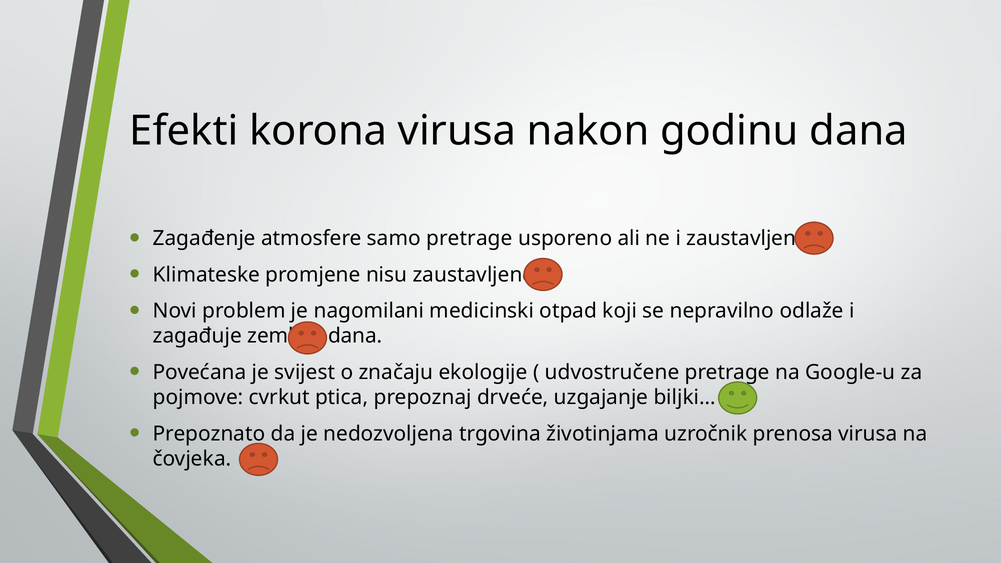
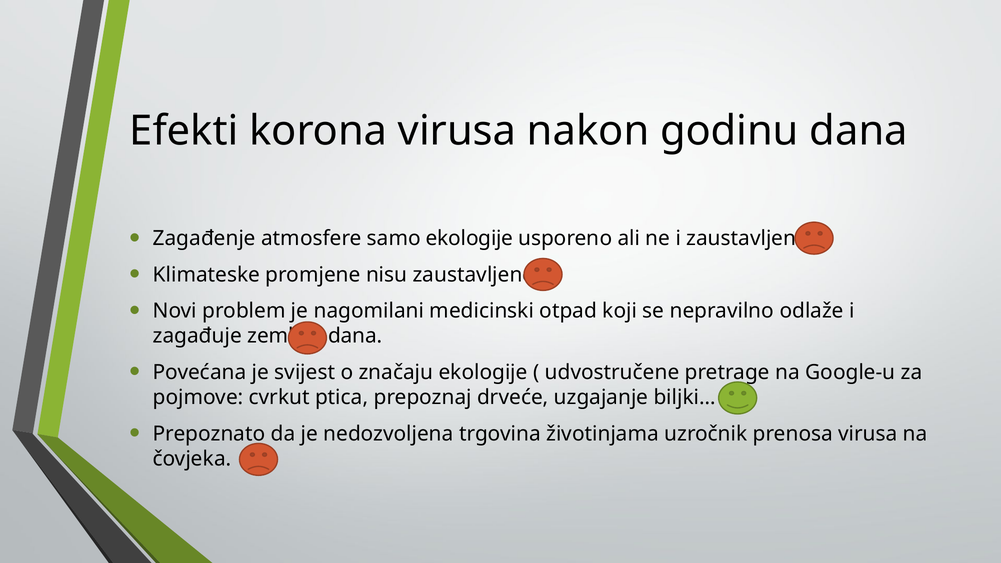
samo pretrage: pretrage -> ekologije (470, 238)
